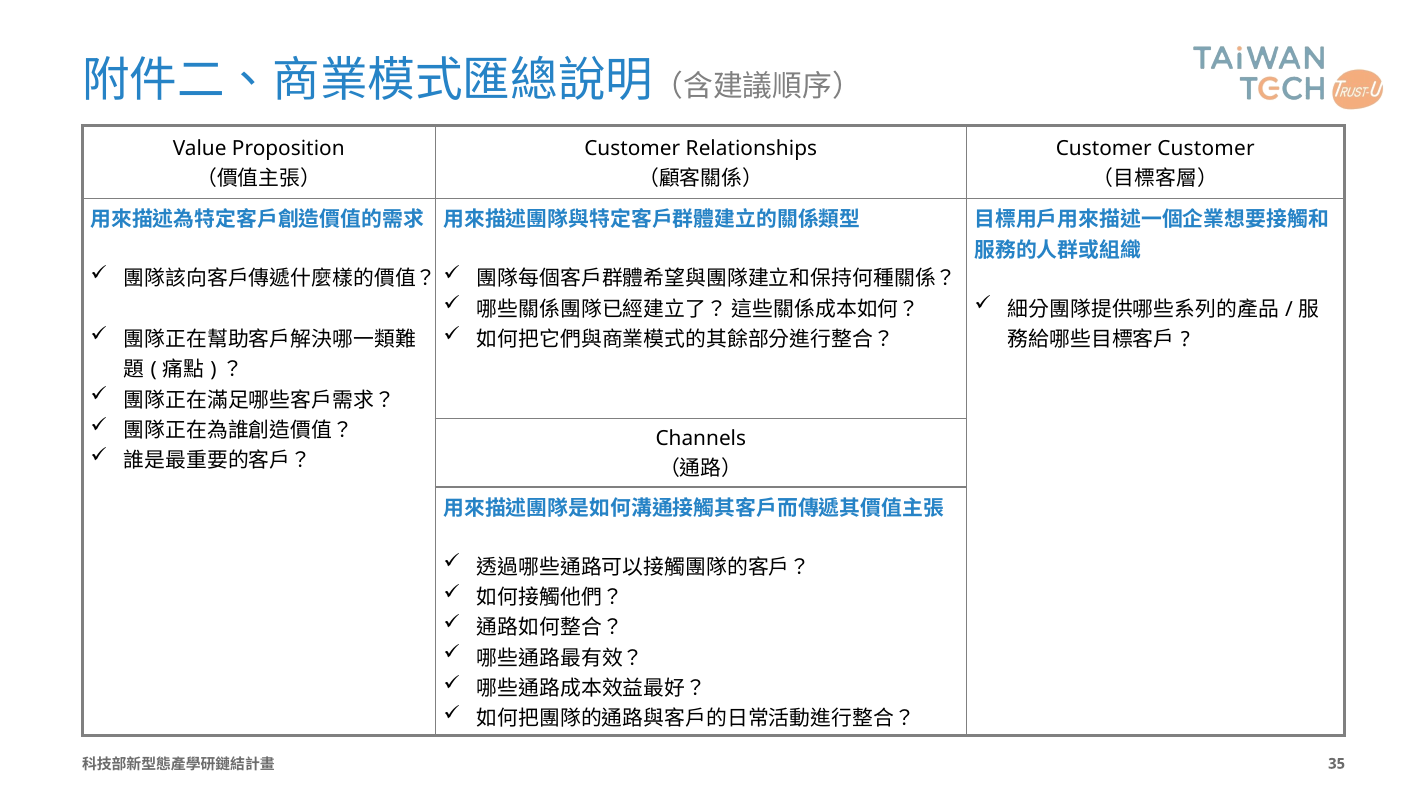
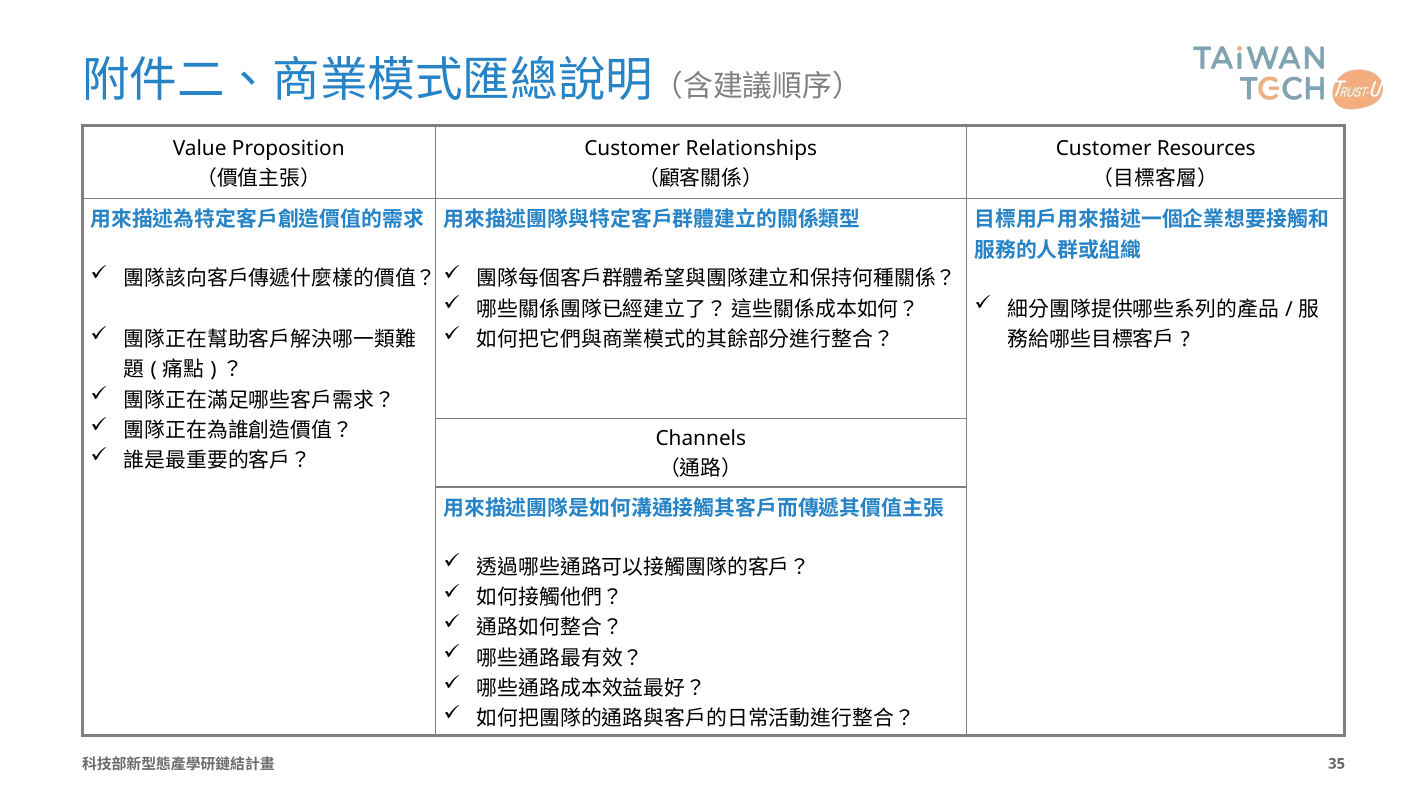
Customer Customer: Customer -> Resources (1206, 148)
